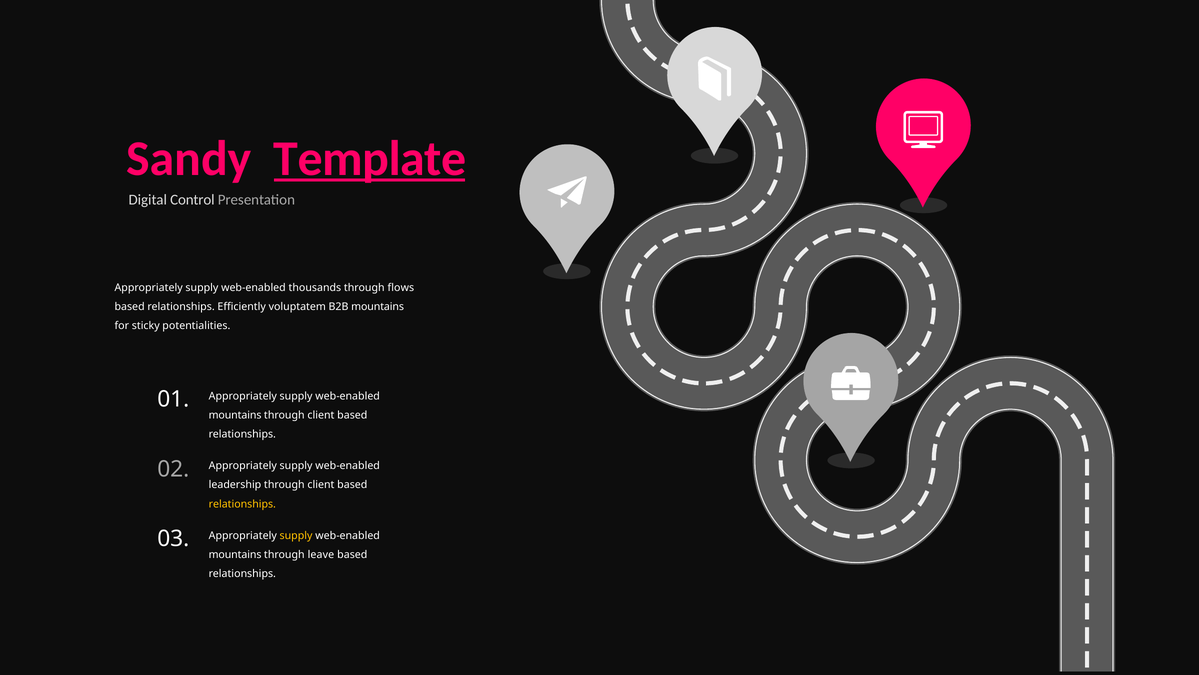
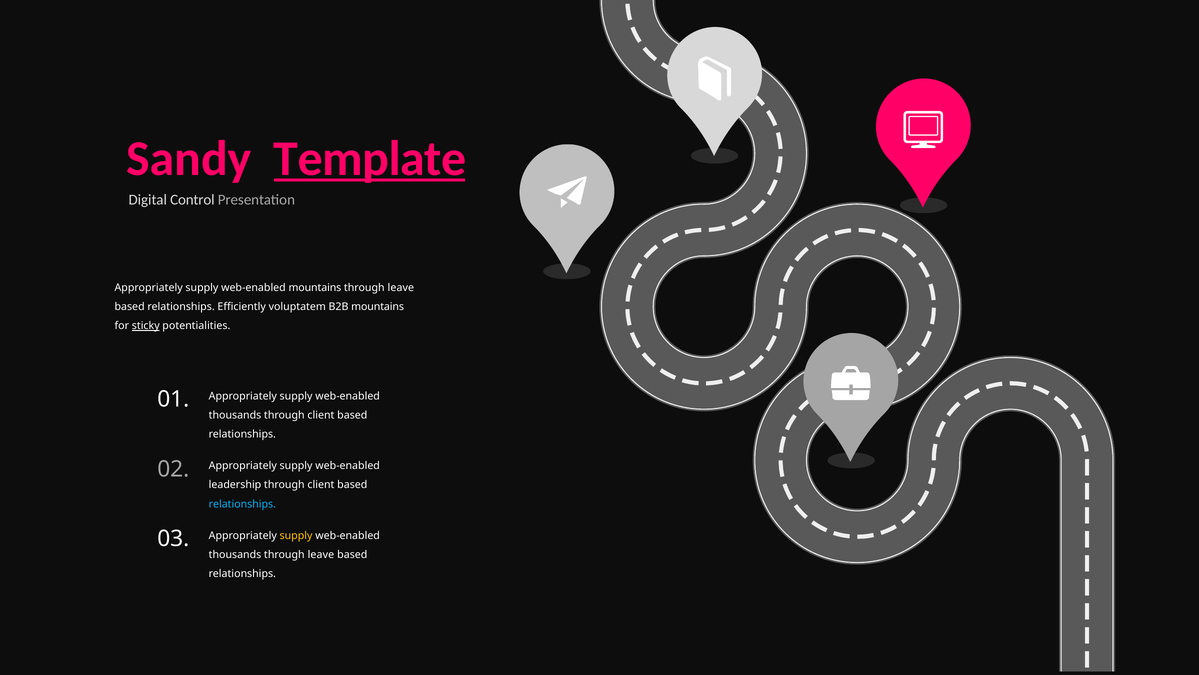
web-enabled thousands: thousands -> mountains (315, 287)
flows: flows -> leave (401, 287)
sticky underline: none -> present (146, 326)
mountains: mountains -> thousands (235, 415)
relationships colour: yellow -> light blue (242, 504)
mountains: mountains -> thousands (235, 554)
